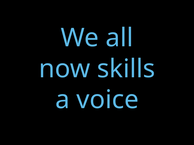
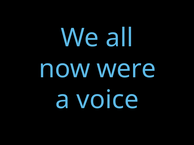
skills: skills -> were (126, 69)
